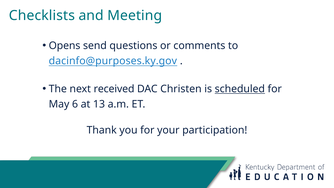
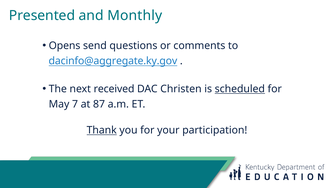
Checklists: Checklists -> Presented (42, 15)
Meeting: Meeting -> Monthly (135, 15)
dacinfo@purposes.ky.gov: dacinfo@purposes.ky.gov -> dacinfo@aggregate.ky.gov (113, 61)
6: 6 -> 7 (75, 104)
13: 13 -> 87 (99, 104)
Thank underline: none -> present (102, 130)
